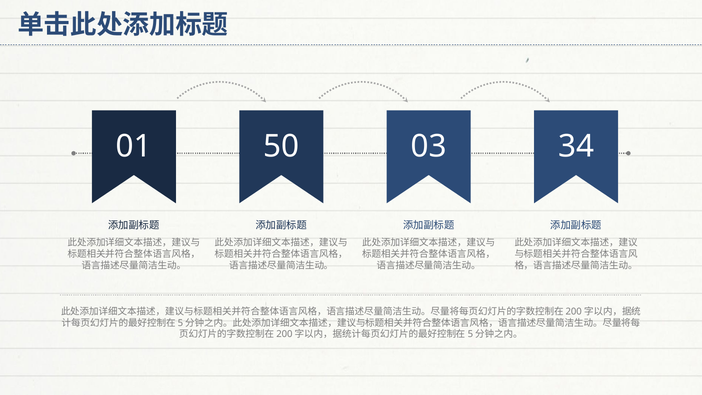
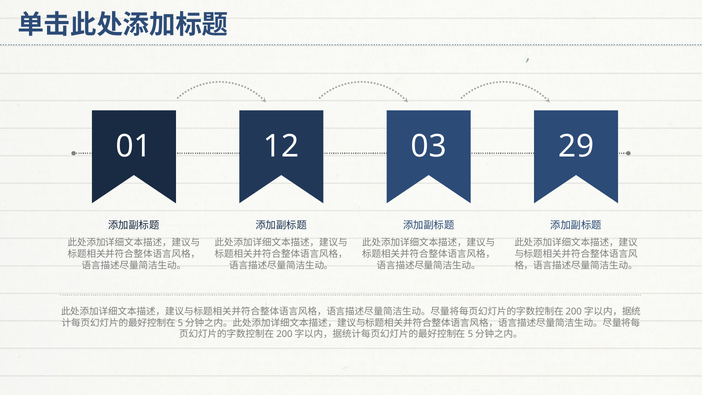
50: 50 -> 12 (281, 147)
34: 34 -> 29 (576, 147)
